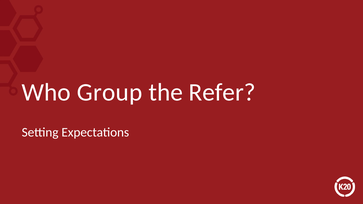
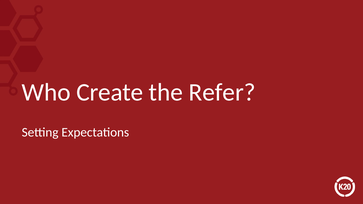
Group: Group -> Create (110, 92)
